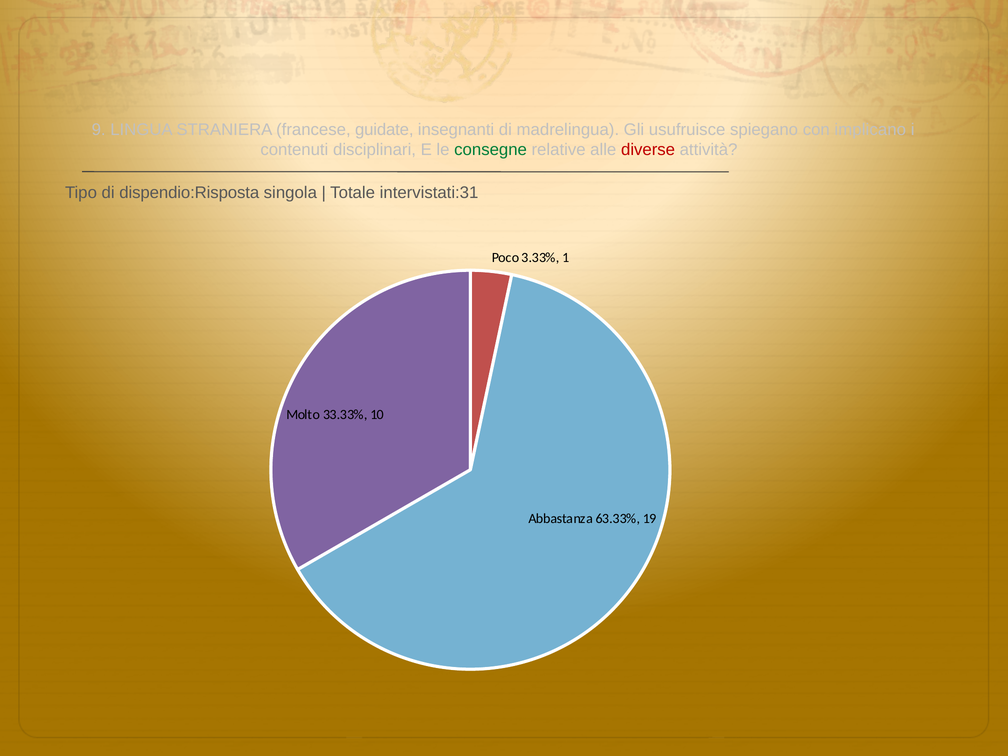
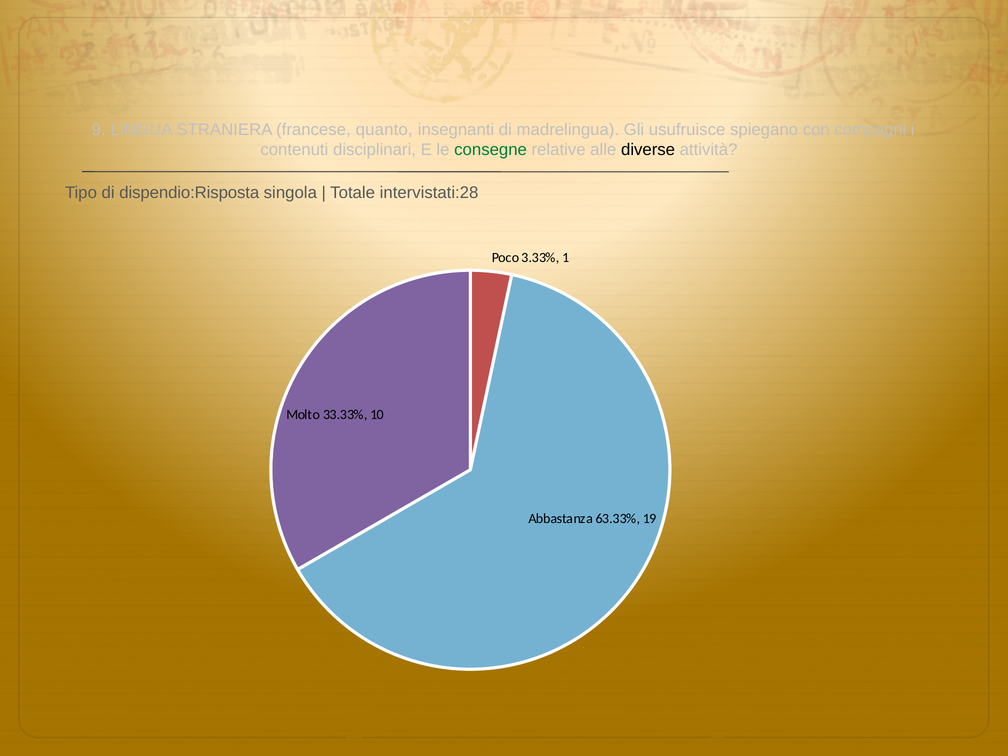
guidate: guidate -> quanto (384, 130)
implicano: implicano -> compagni (870, 130)
diverse colour: red -> black (648, 150)
intervistati:31: intervistati:31 -> intervistati:28 (429, 193)
